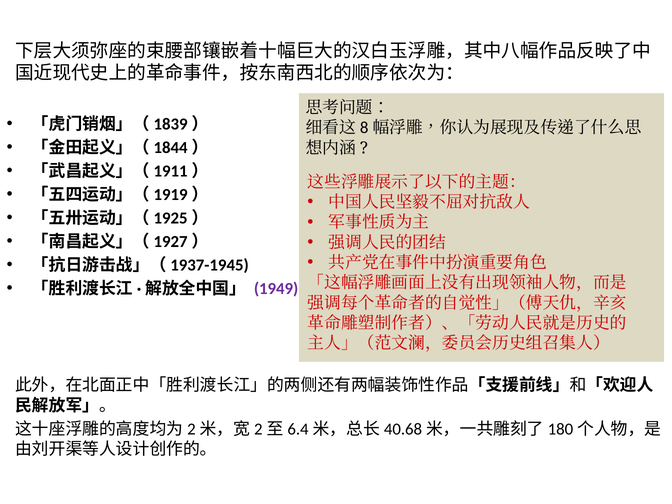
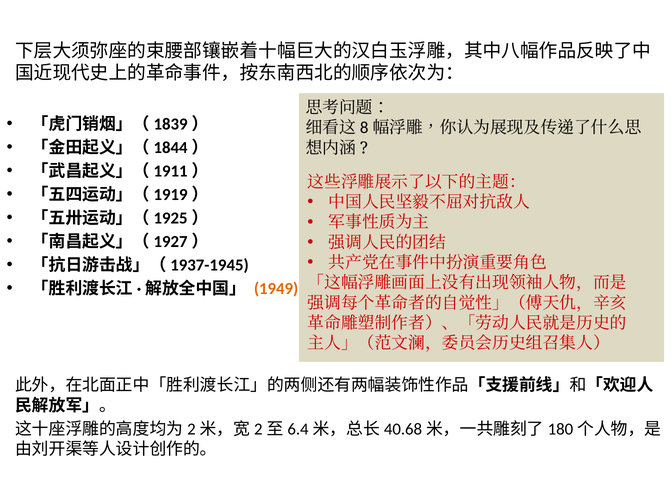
1949 colour: purple -> orange (276, 289)
